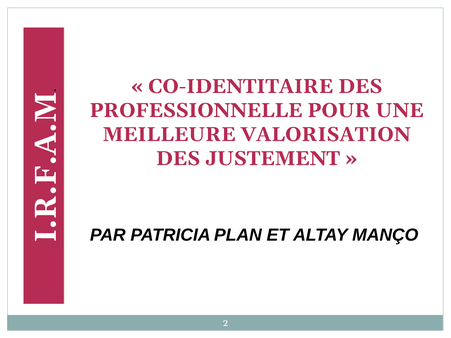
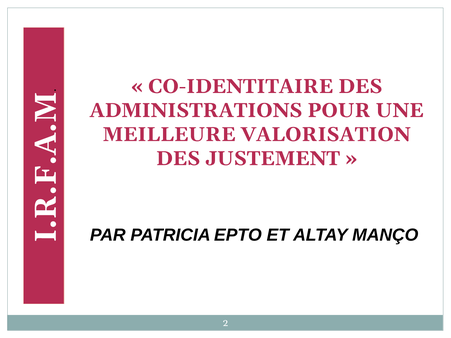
PROFESSIONNELLE: PROFESSIONNELLE -> ADMINISTRATIONS (196, 110)
PLAN: PLAN -> EPTO (238, 235)
